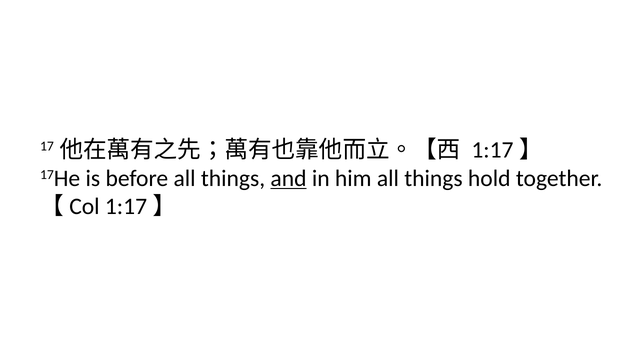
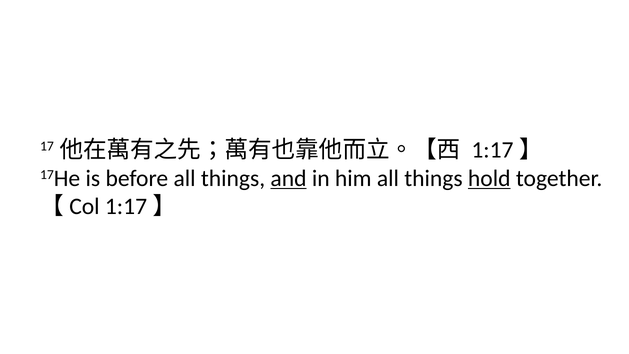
hold underline: none -> present (489, 178)
